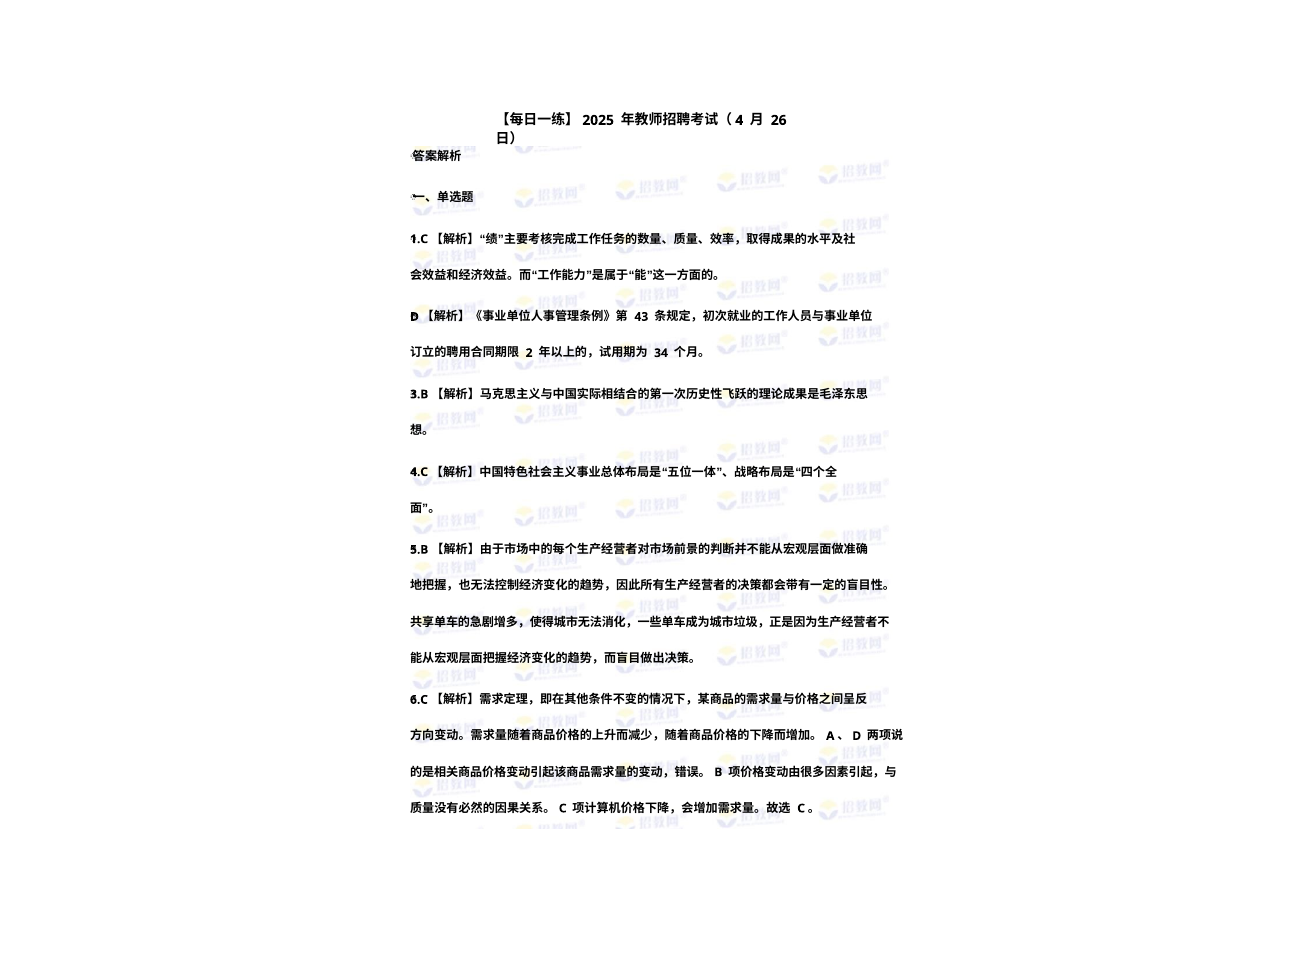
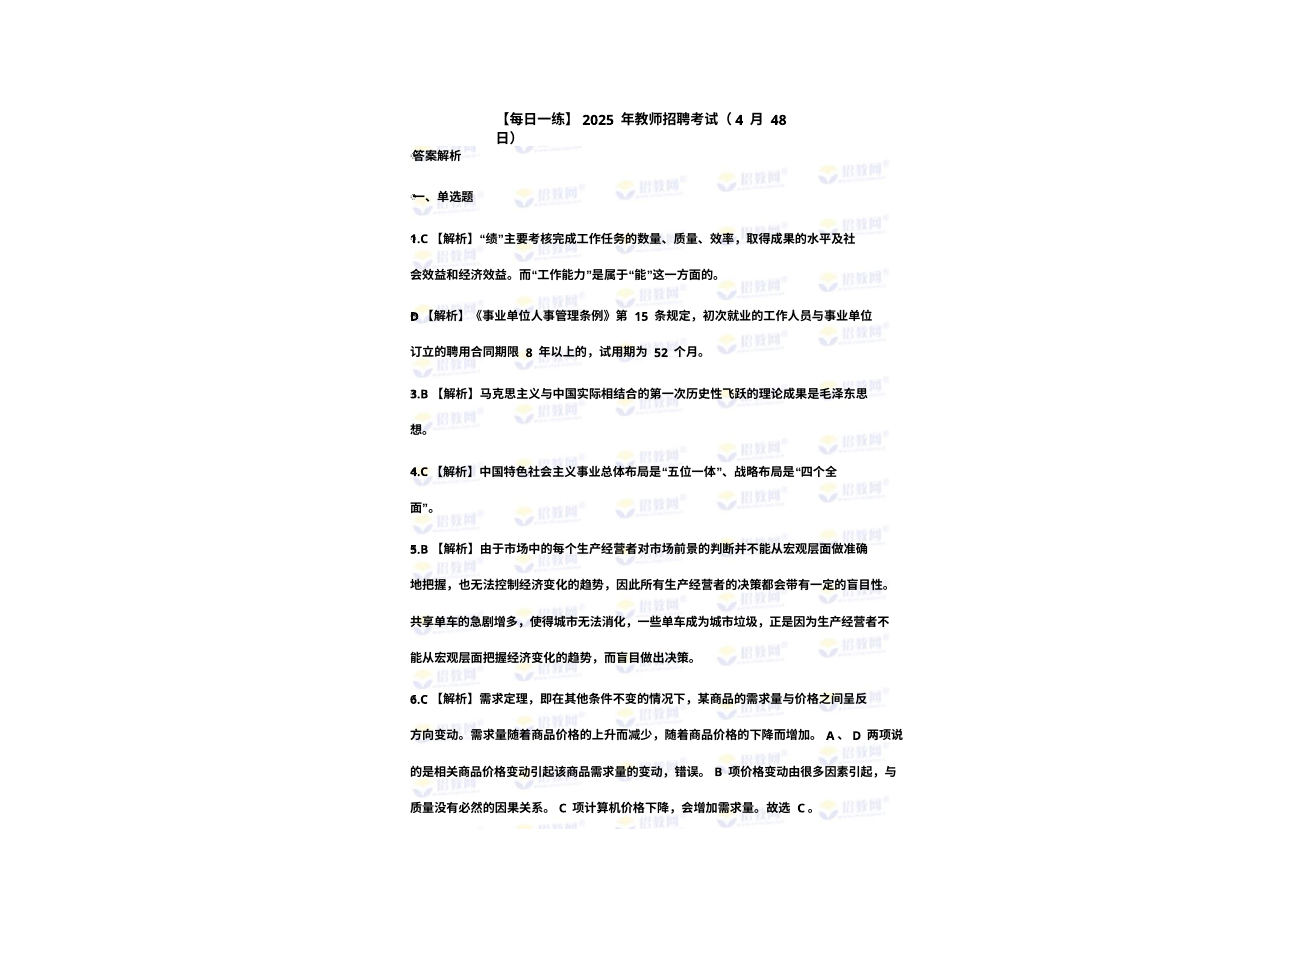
26: 26 -> 48 (779, 120)
43: 43 -> 15 (641, 317)
2: 2 -> 8 (529, 353)
34: 34 -> 52 (661, 353)
